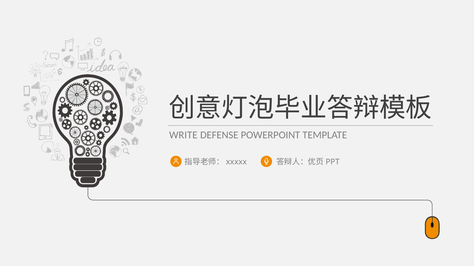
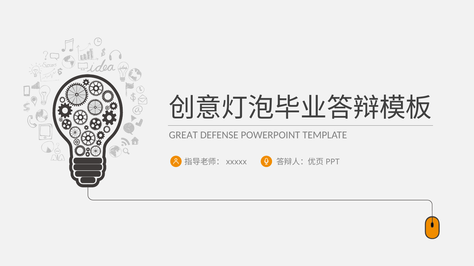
WRITE: WRITE -> GREAT (183, 135)
